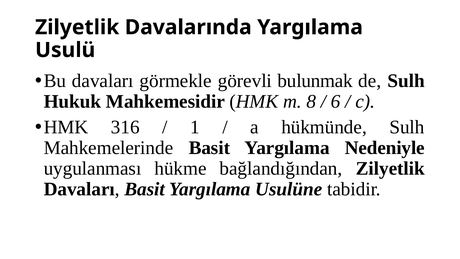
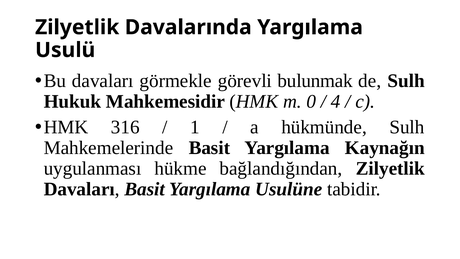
8: 8 -> 0 (311, 102)
6: 6 -> 4 (336, 102)
Nedeniyle: Nedeniyle -> Kaynağın (385, 148)
